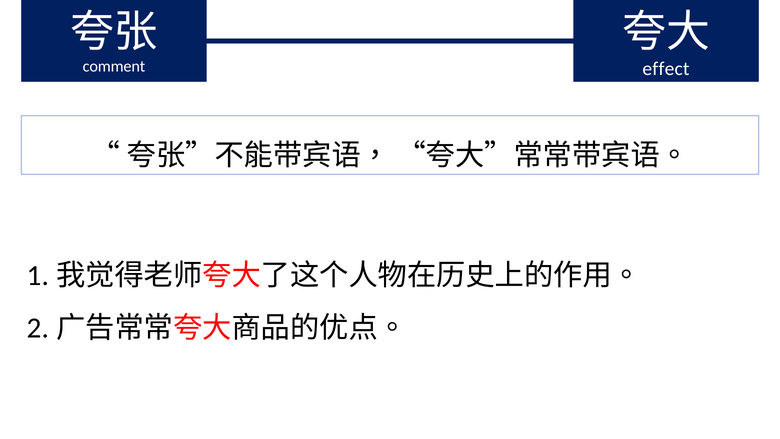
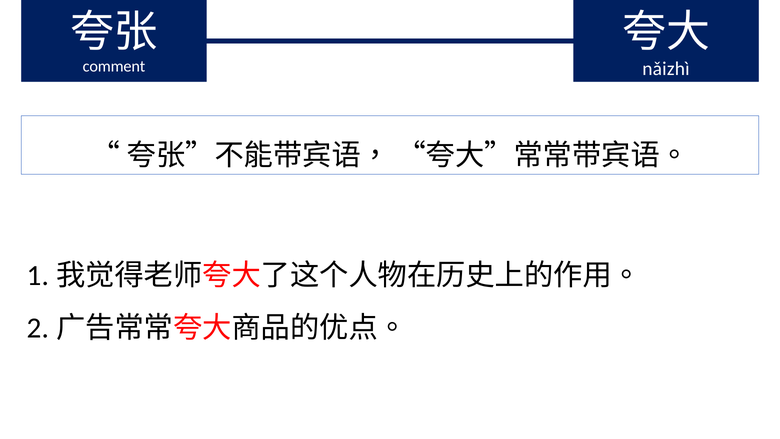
effect: effect -> nǎizhì (666, 69)
